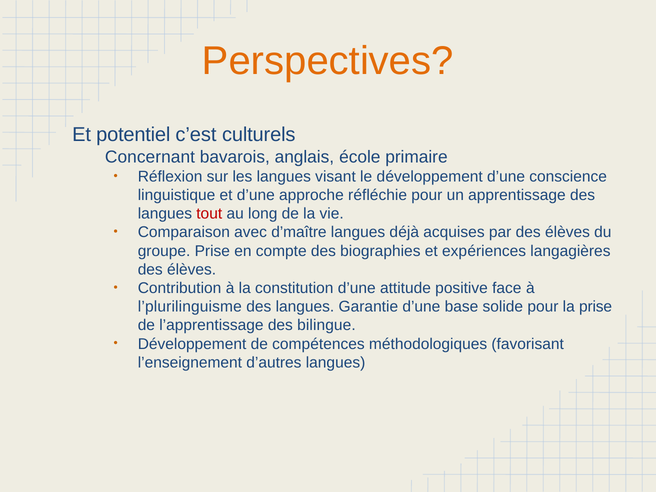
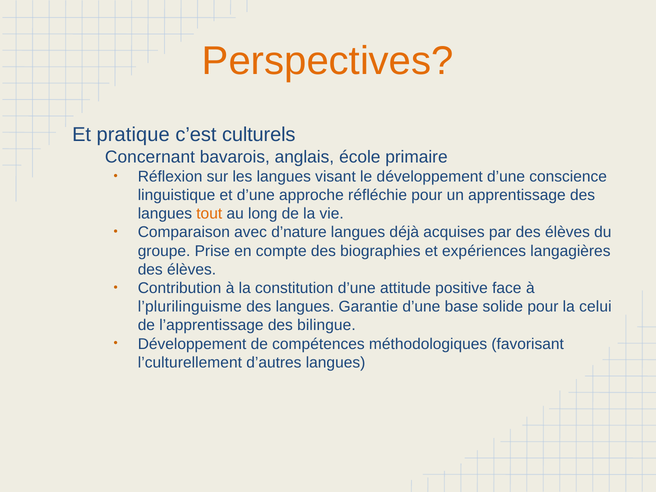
potentiel: potentiel -> pratique (133, 135)
tout colour: red -> orange (209, 214)
d’maître: d’maître -> d’nature (299, 232)
la prise: prise -> celui (595, 307)
l’enseignement: l’enseignement -> l’culturellement (190, 363)
